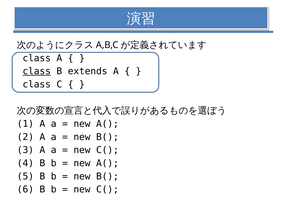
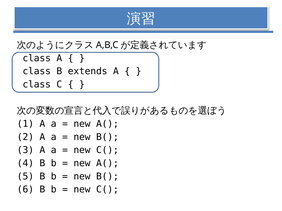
class underline: present -> none (37, 71)
